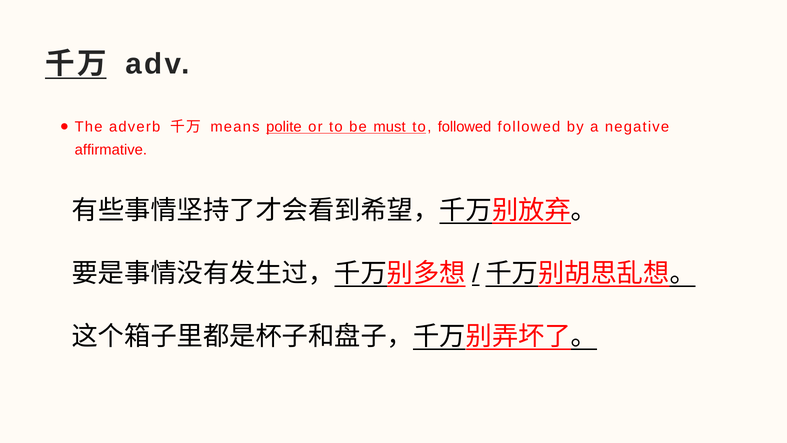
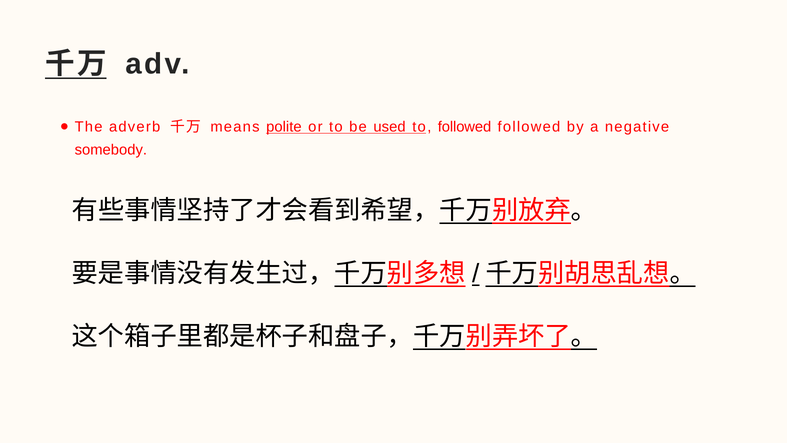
must: must -> used (390, 127)
affirmative: affirmative -> somebody (111, 150)
